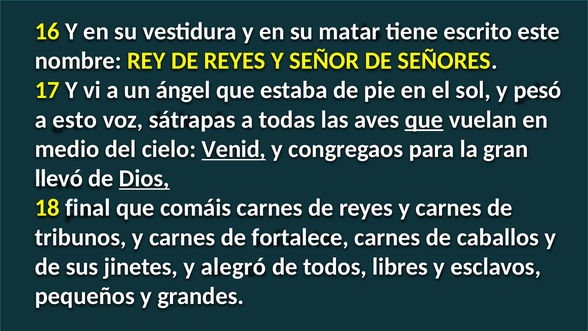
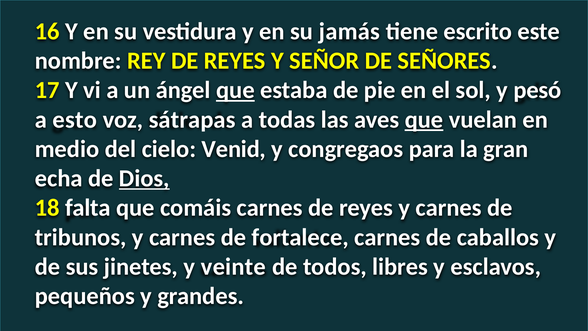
matar: matar -> jamás (349, 31)
que underline: none -> present (235, 90)
Venid underline: present -> none (234, 149)
llevó: llevó -> echa (59, 178)
final: final -> falta (88, 208)
alegró: alegró -> veinte (233, 267)
